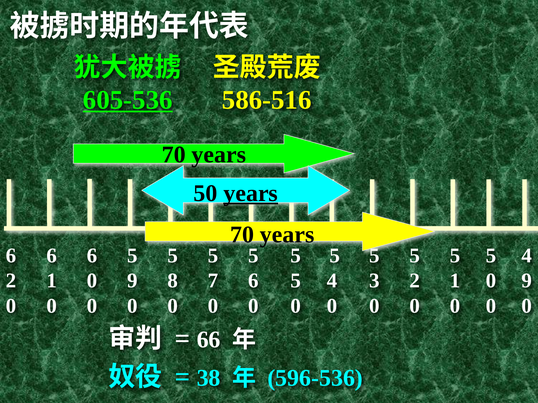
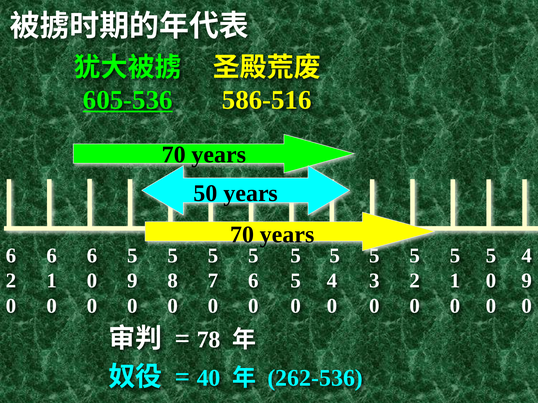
years underline: present -> none (251, 194)
66: 66 -> 78 (209, 340)
38: 38 -> 40 (209, 378)
596-536: 596-536 -> 262-536 (315, 378)
